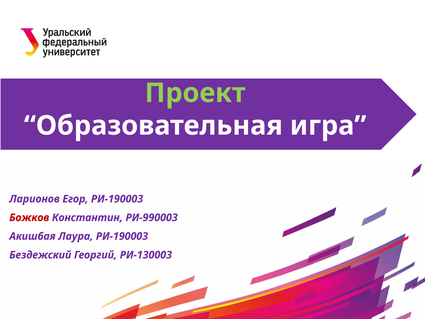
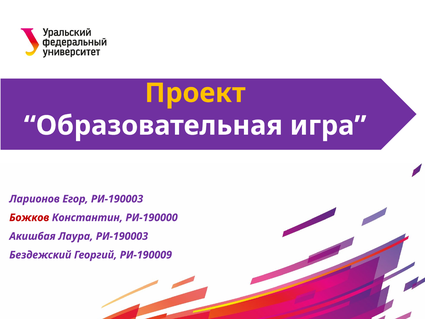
Проект colour: light green -> yellow (195, 93)
РИ-990003: РИ-990003 -> РИ-190000 (152, 217)
РИ-130003: РИ-130003 -> РИ-190009 (146, 255)
